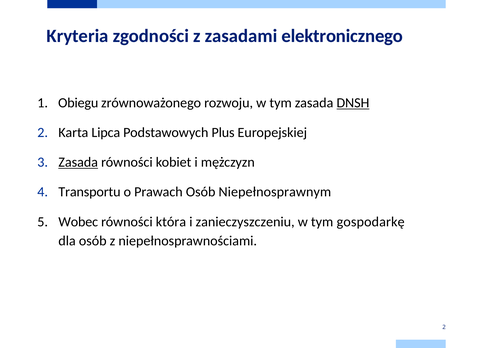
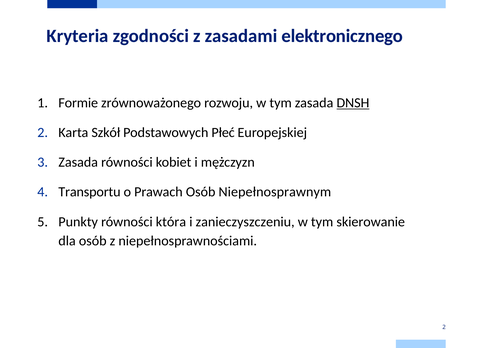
Obiegu: Obiegu -> Formie (78, 103)
Lipca: Lipca -> Szkół (106, 133)
Plus: Plus -> Płeć (223, 133)
Zasada underline: present -> none (78, 163)
Wobec: Wobec -> Punkty (78, 222)
gospodarkę: gospodarkę -> skierowanie (371, 222)
